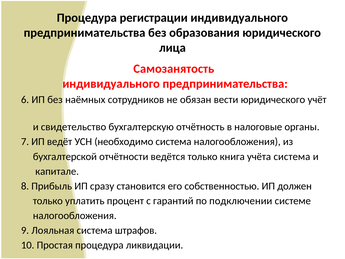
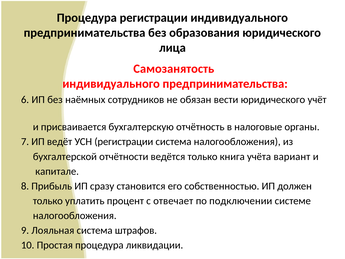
свидетельство: свидетельство -> присваивается (74, 127)
УСН необходимо: необходимо -> регистрации (124, 142)
учёта система: система -> вариант (292, 156)
гарантий: гарантий -> отвечает (173, 201)
